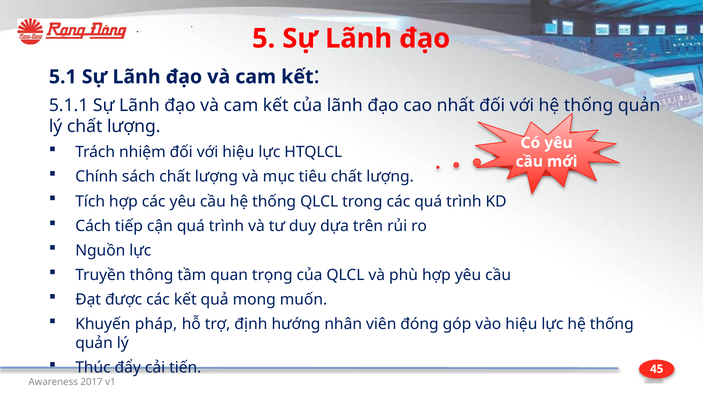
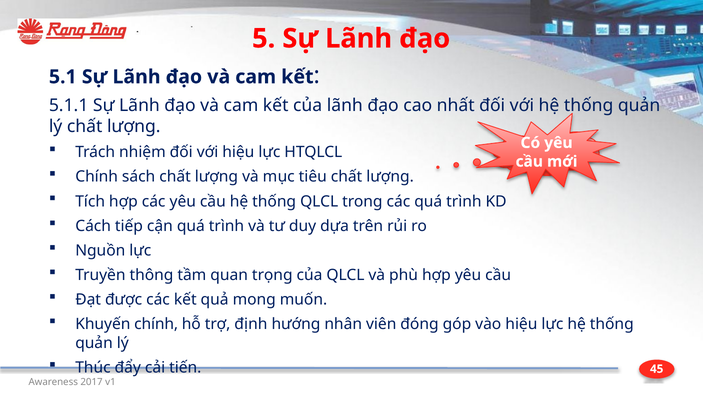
Khuyến pháp: pháp -> chính (156, 325)
